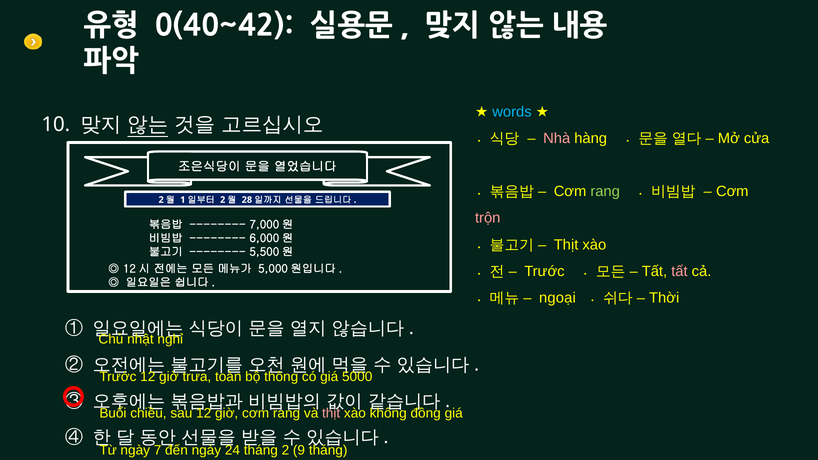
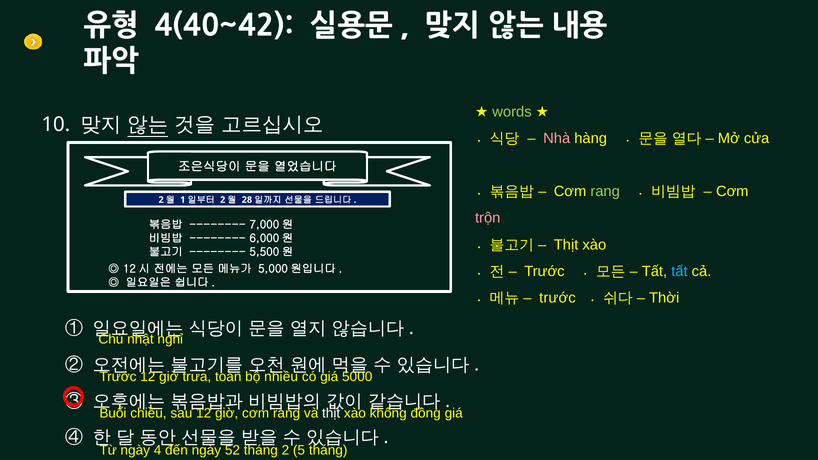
0(40~42: 0(40~42 -> 4(40~42 (224, 26)
words colour: light blue -> light green (512, 112)
tất colour: pink -> light blue (679, 271)
ngoại: ngoại -> trước (557, 298)
thông: thông -> nhiều (281, 377)
thịt colour: pink -> white (331, 413)
7: 7 -> 4 (158, 450)
24: 24 -> 52 (233, 450)
9: 9 -> 5 (299, 450)
